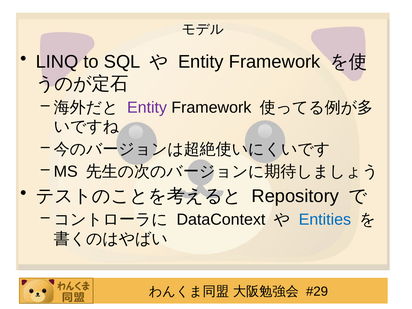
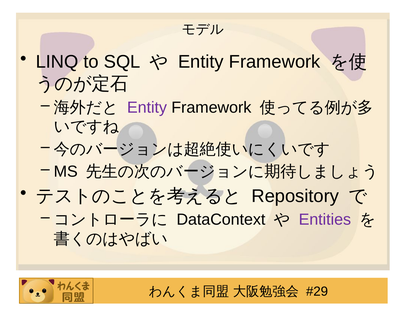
Entities colour: blue -> purple (325, 220)
